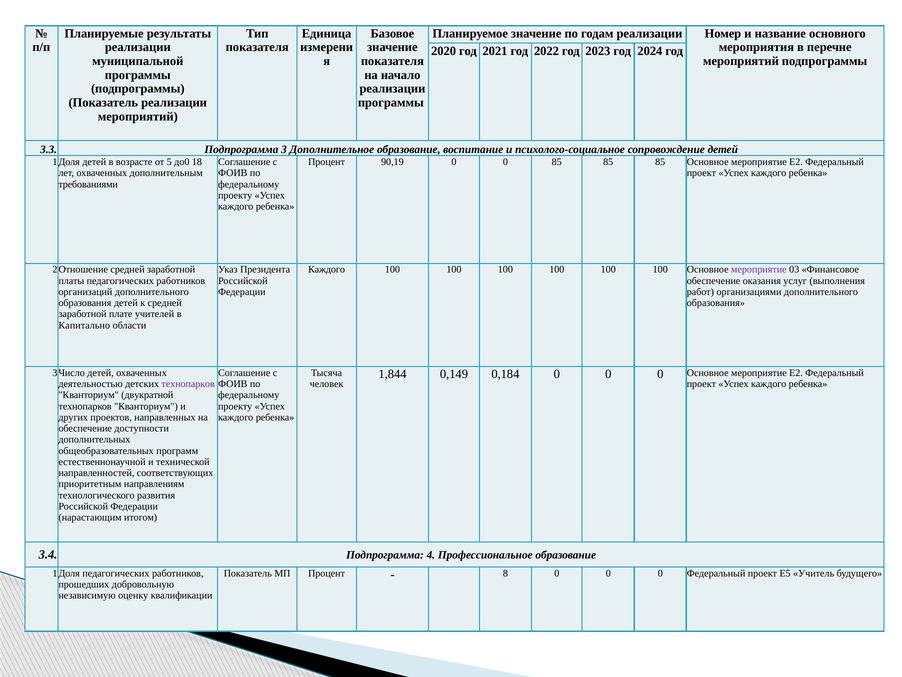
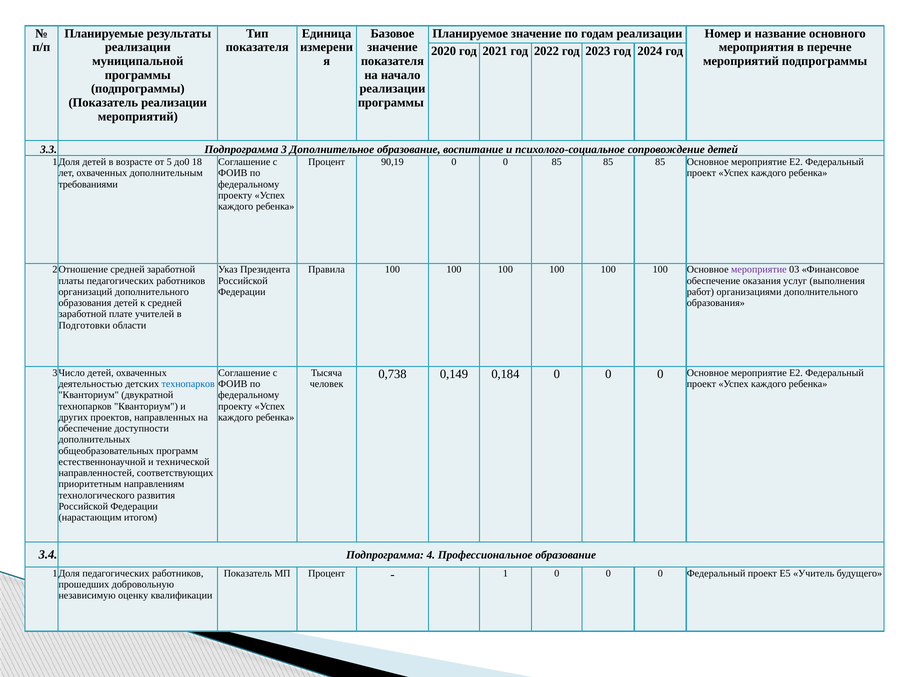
Каждого: Каждого -> Правила (326, 269)
Капитально: Капитально -> Подготовки (84, 325)
1,844: 1,844 -> 0,738 (392, 374)
технопарков colour: purple -> blue (188, 384)
8: 8 -> 1 (505, 573)
